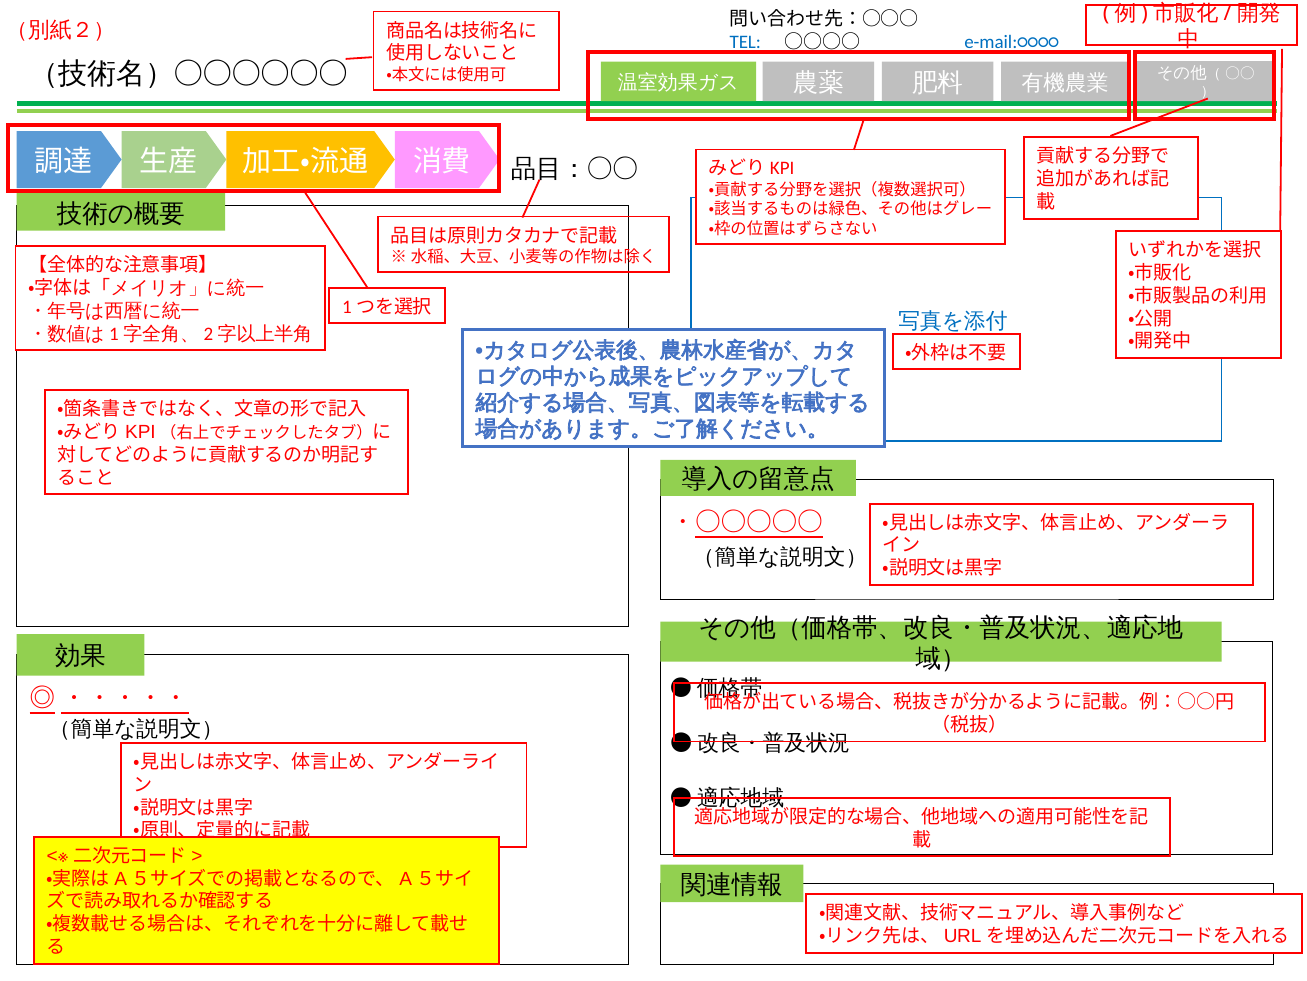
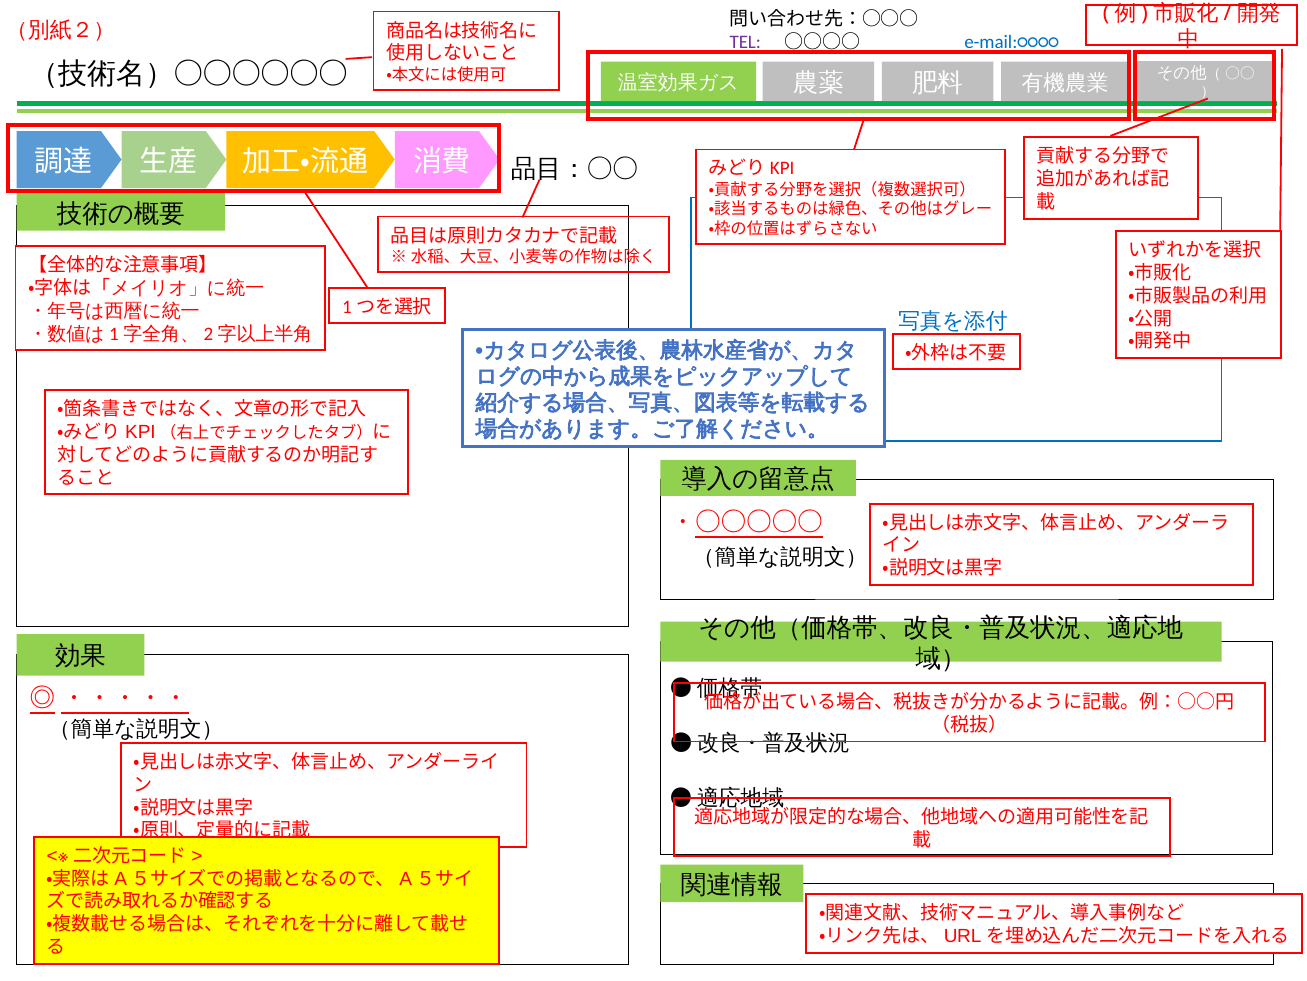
TEL colour: blue -> purple (745, 42)
